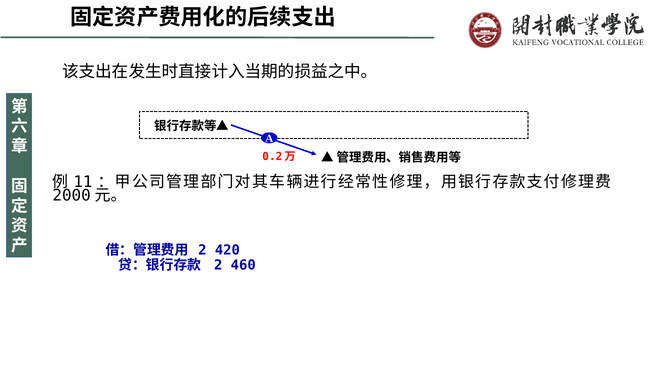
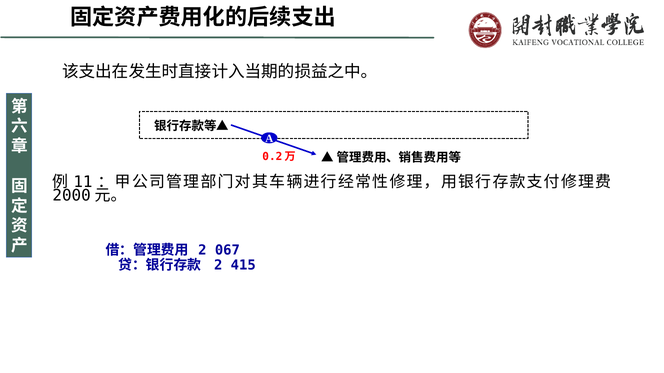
420: 420 -> 067 (227, 251)
460: 460 -> 415 (243, 265)
